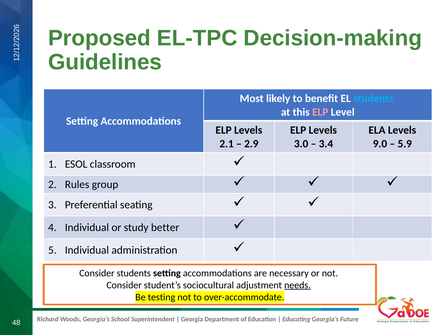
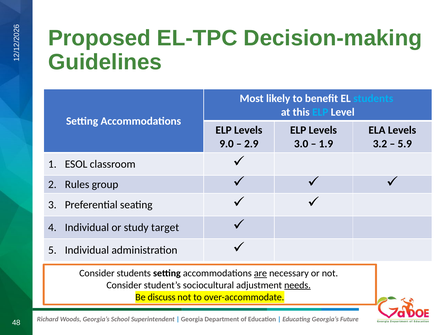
ELP colour: pink -> light blue (320, 112)
2.1: 2.1 -> 9.0 (227, 144)
3.4: 3.4 -> 1.9 (326, 144)
9.0: 9.0 -> 3.2 (380, 144)
better: better -> target (165, 227)
are underline: none -> present (260, 273)
testing: testing -> discuss (162, 297)
